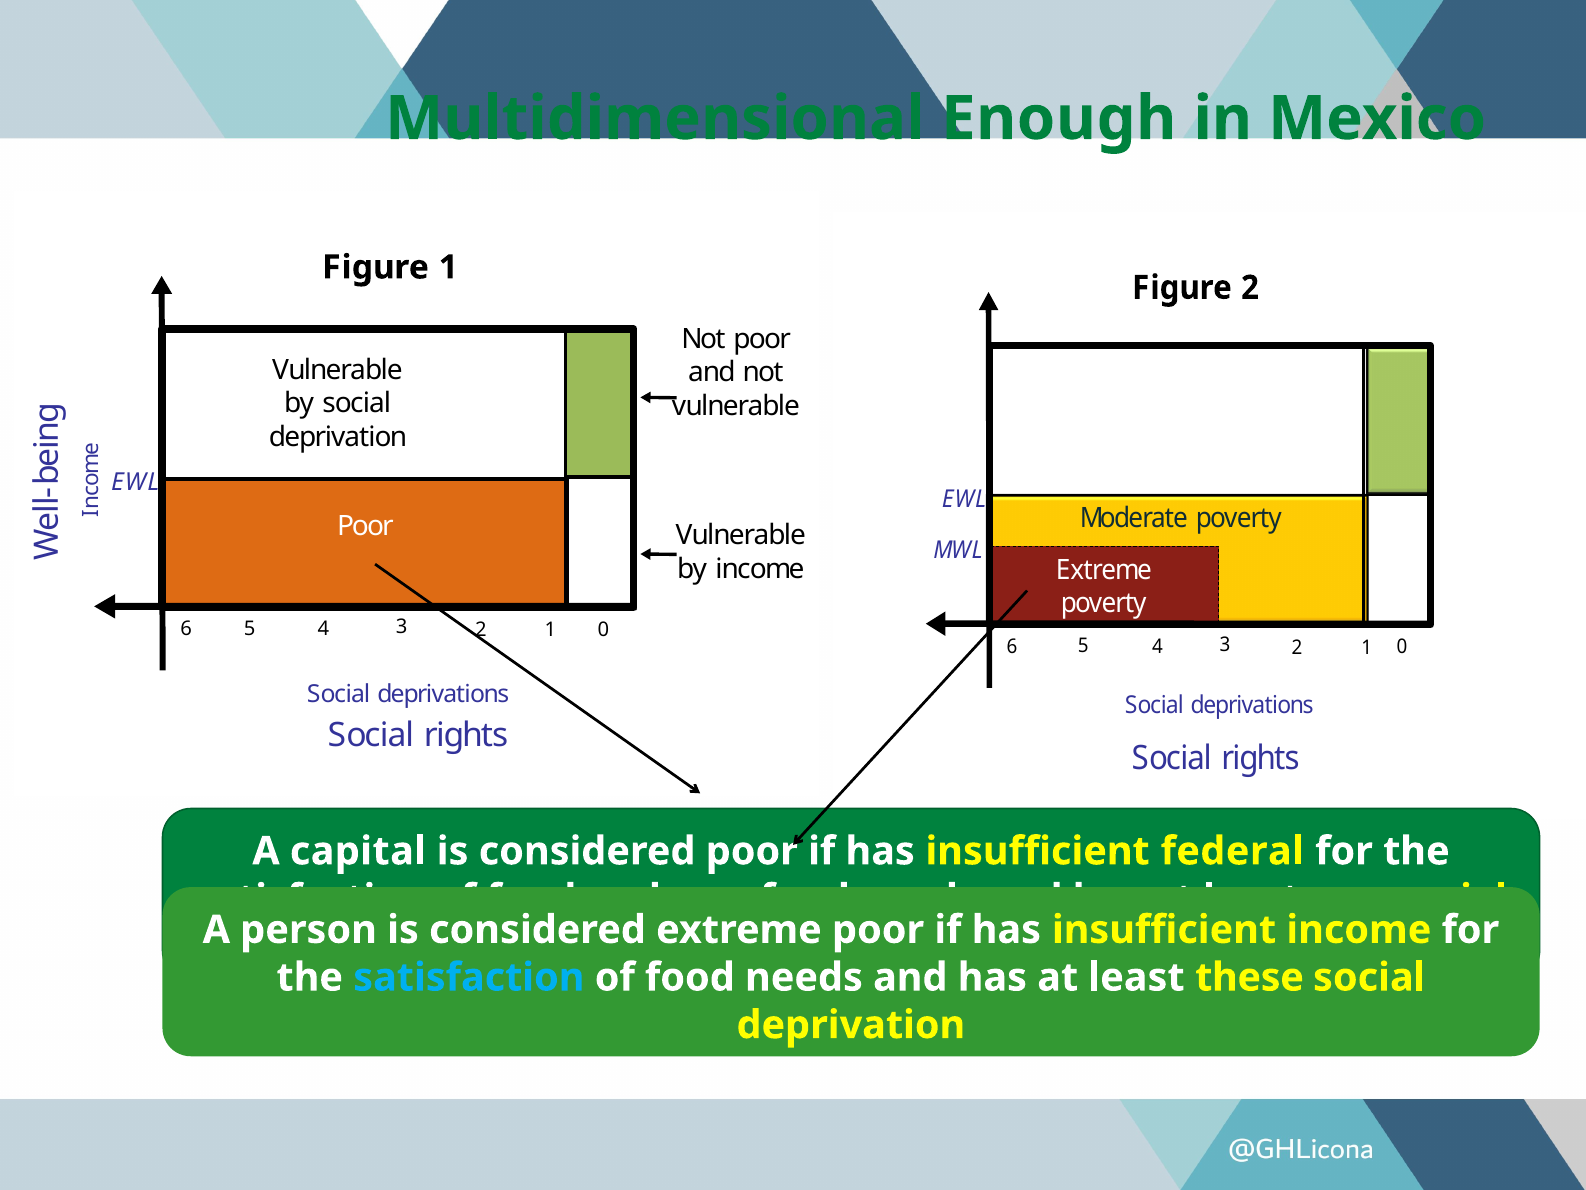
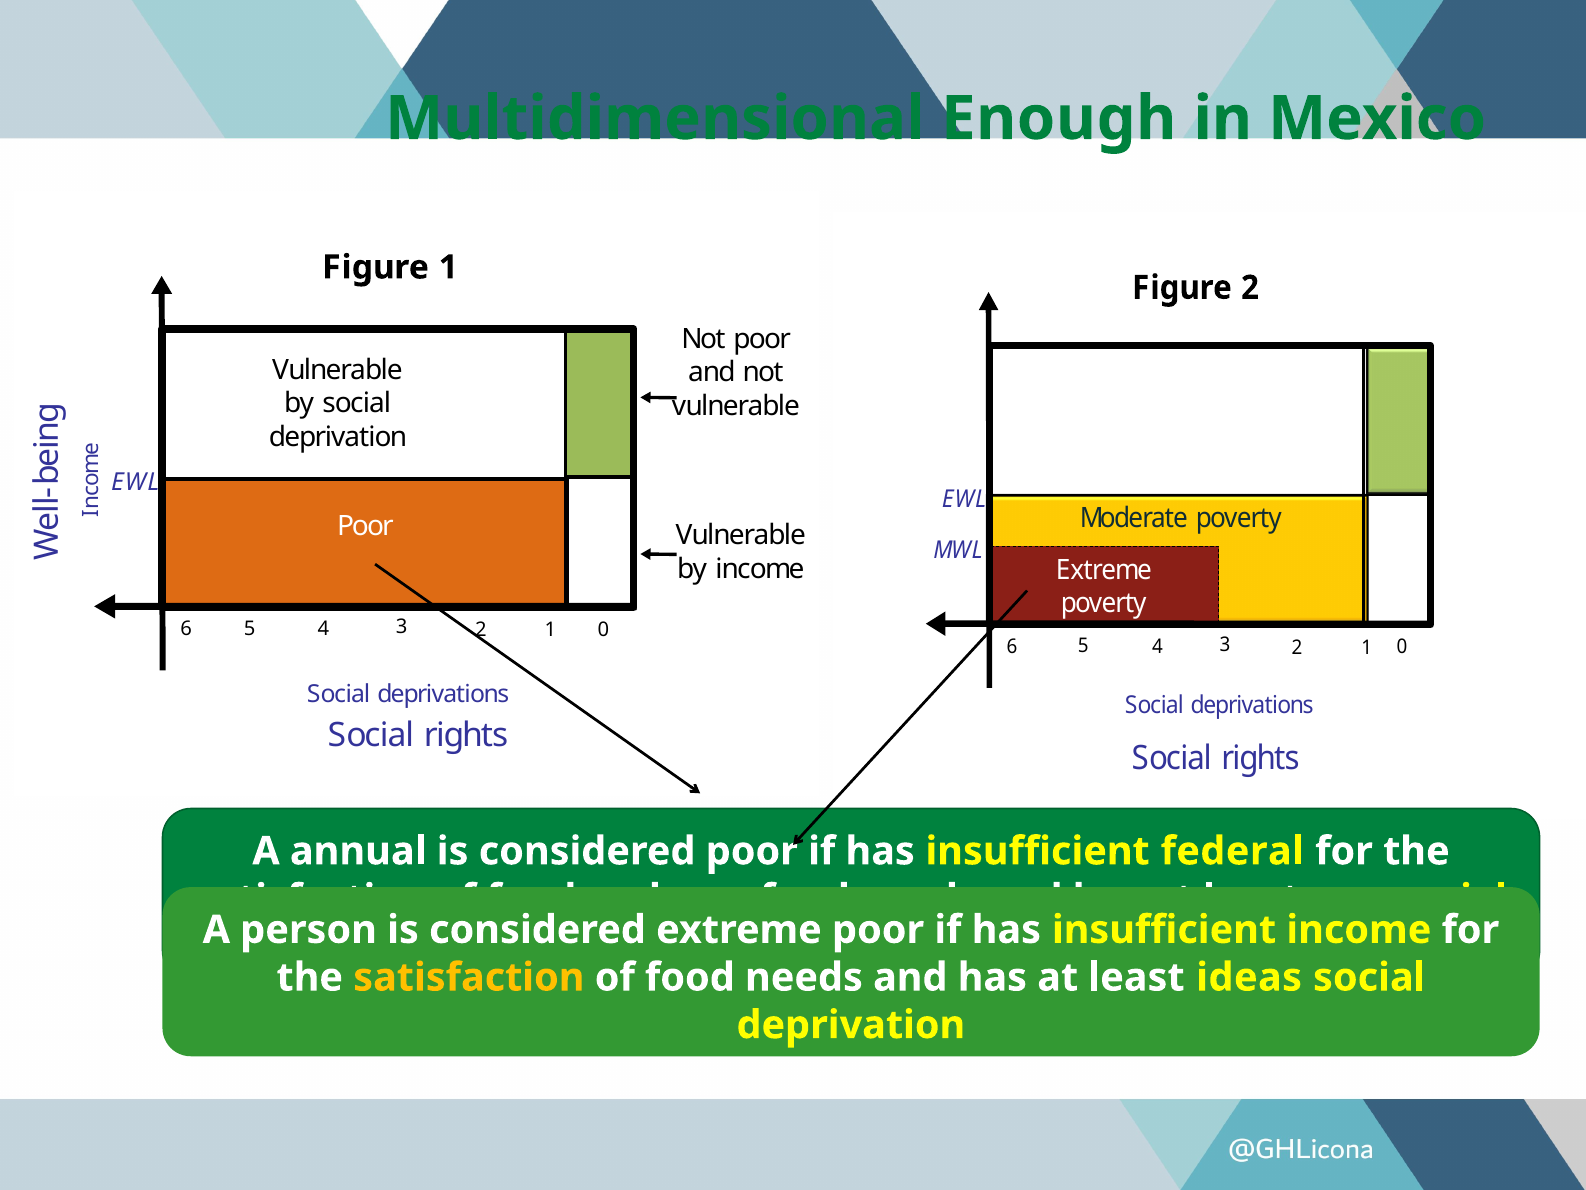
capital: capital -> annual (358, 851)
satisfaction colour: light blue -> yellow (469, 977)
these: these -> ideas (1249, 977)
